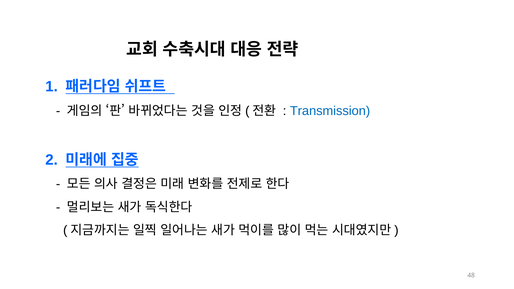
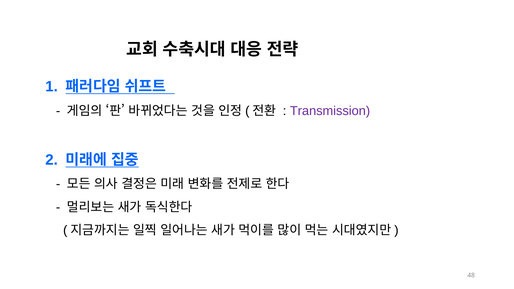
Transmission colour: blue -> purple (330, 111)
